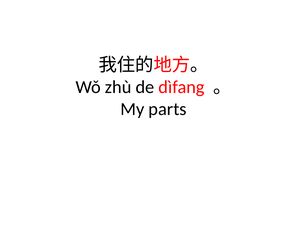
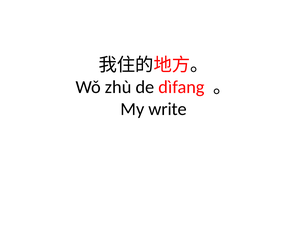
parts: parts -> write (168, 109)
